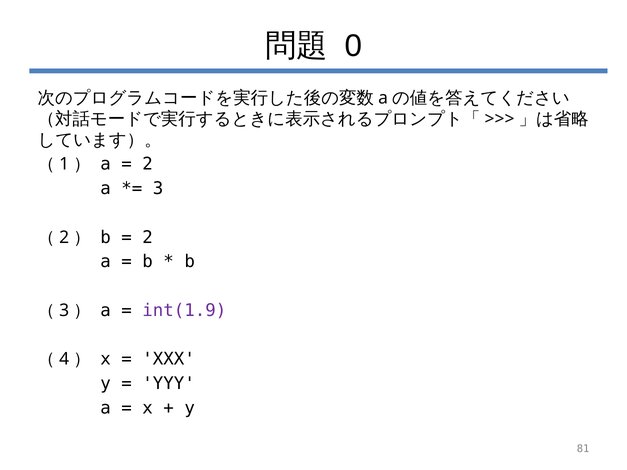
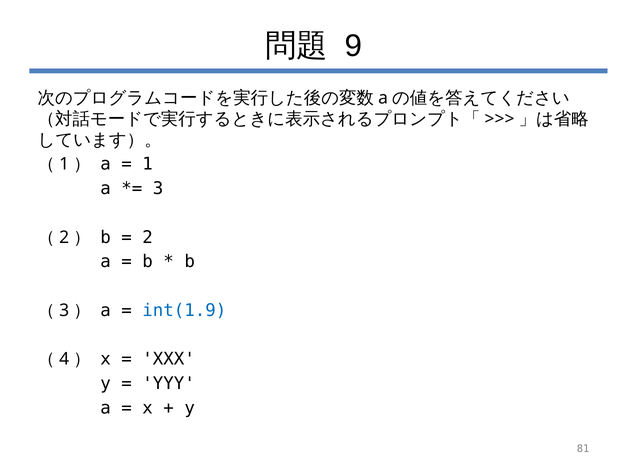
0: 0 -> 9 (353, 46)
2: 2 -> 1 (148, 164)
int(1.9 colour: purple -> blue (184, 311)
